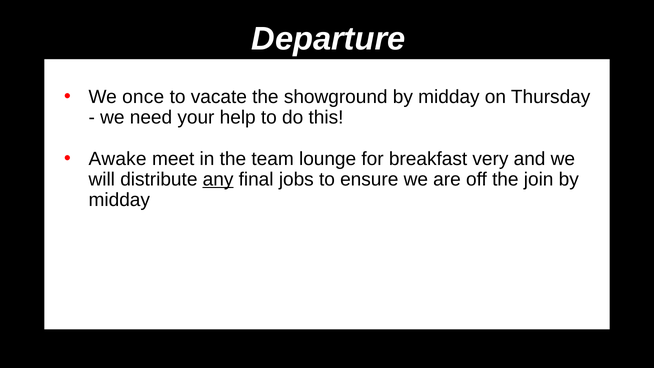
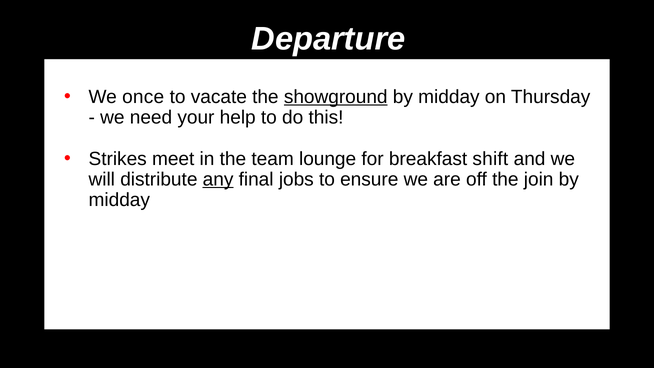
showground underline: none -> present (336, 97)
Awake: Awake -> Strikes (118, 159)
very: very -> shift (490, 159)
